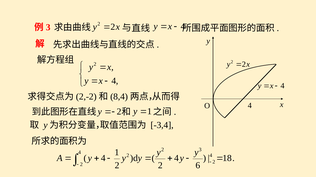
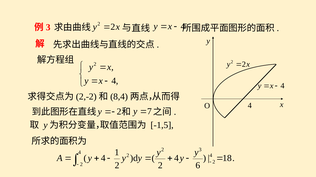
1: 1 -> 7 (149, 112)
-3,4: -3,4 -> -1,5 (162, 126)
